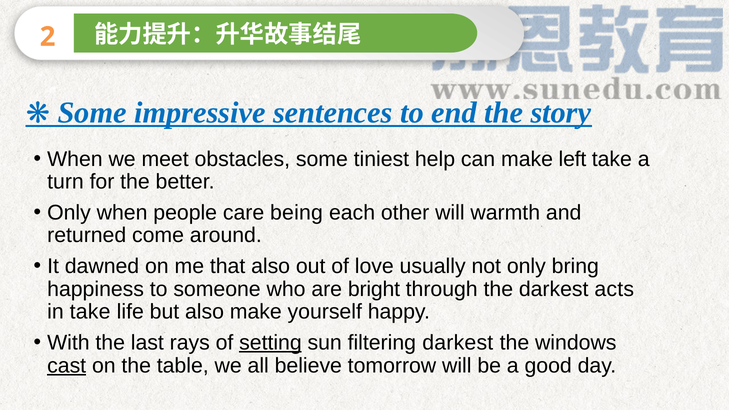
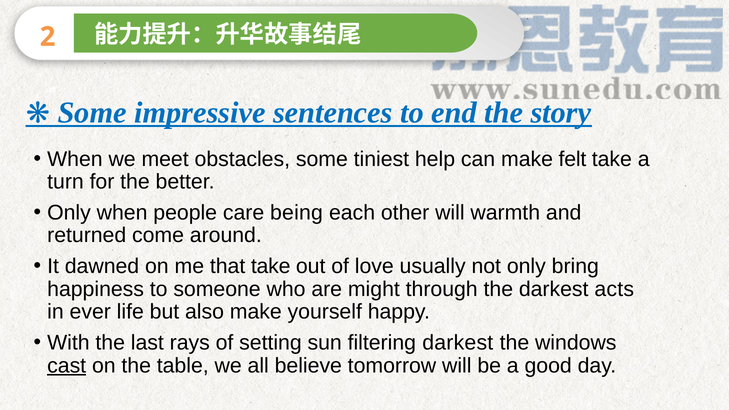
left: left -> felt (572, 159)
that also: also -> take (271, 266)
bright: bright -> might (374, 289)
in take: take -> ever (90, 312)
setting underline: present -> none (270, 343)
